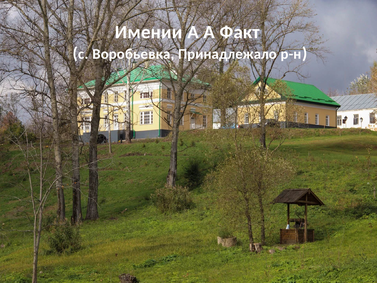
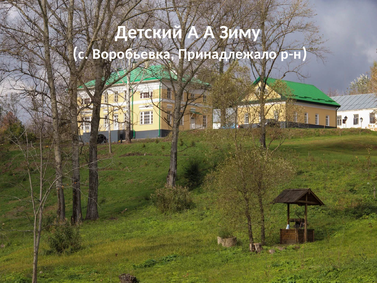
Имении: Имении -> Детский (149, 32)
Факт: Факт -> Зиму (240, 32)
